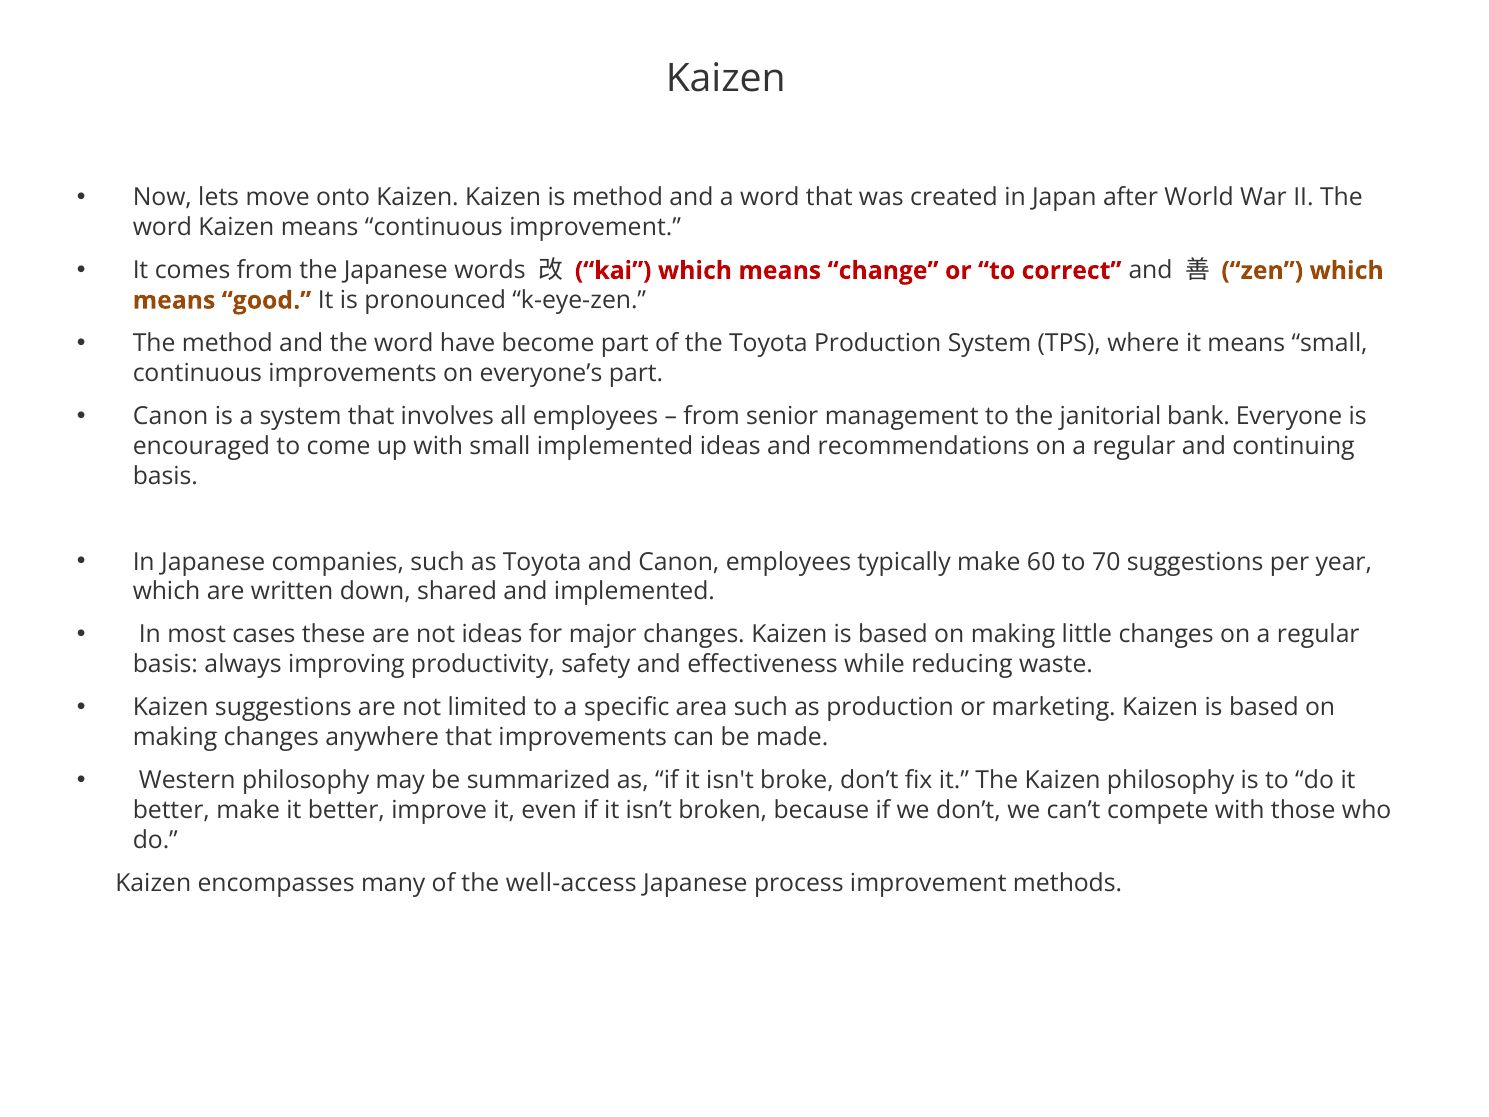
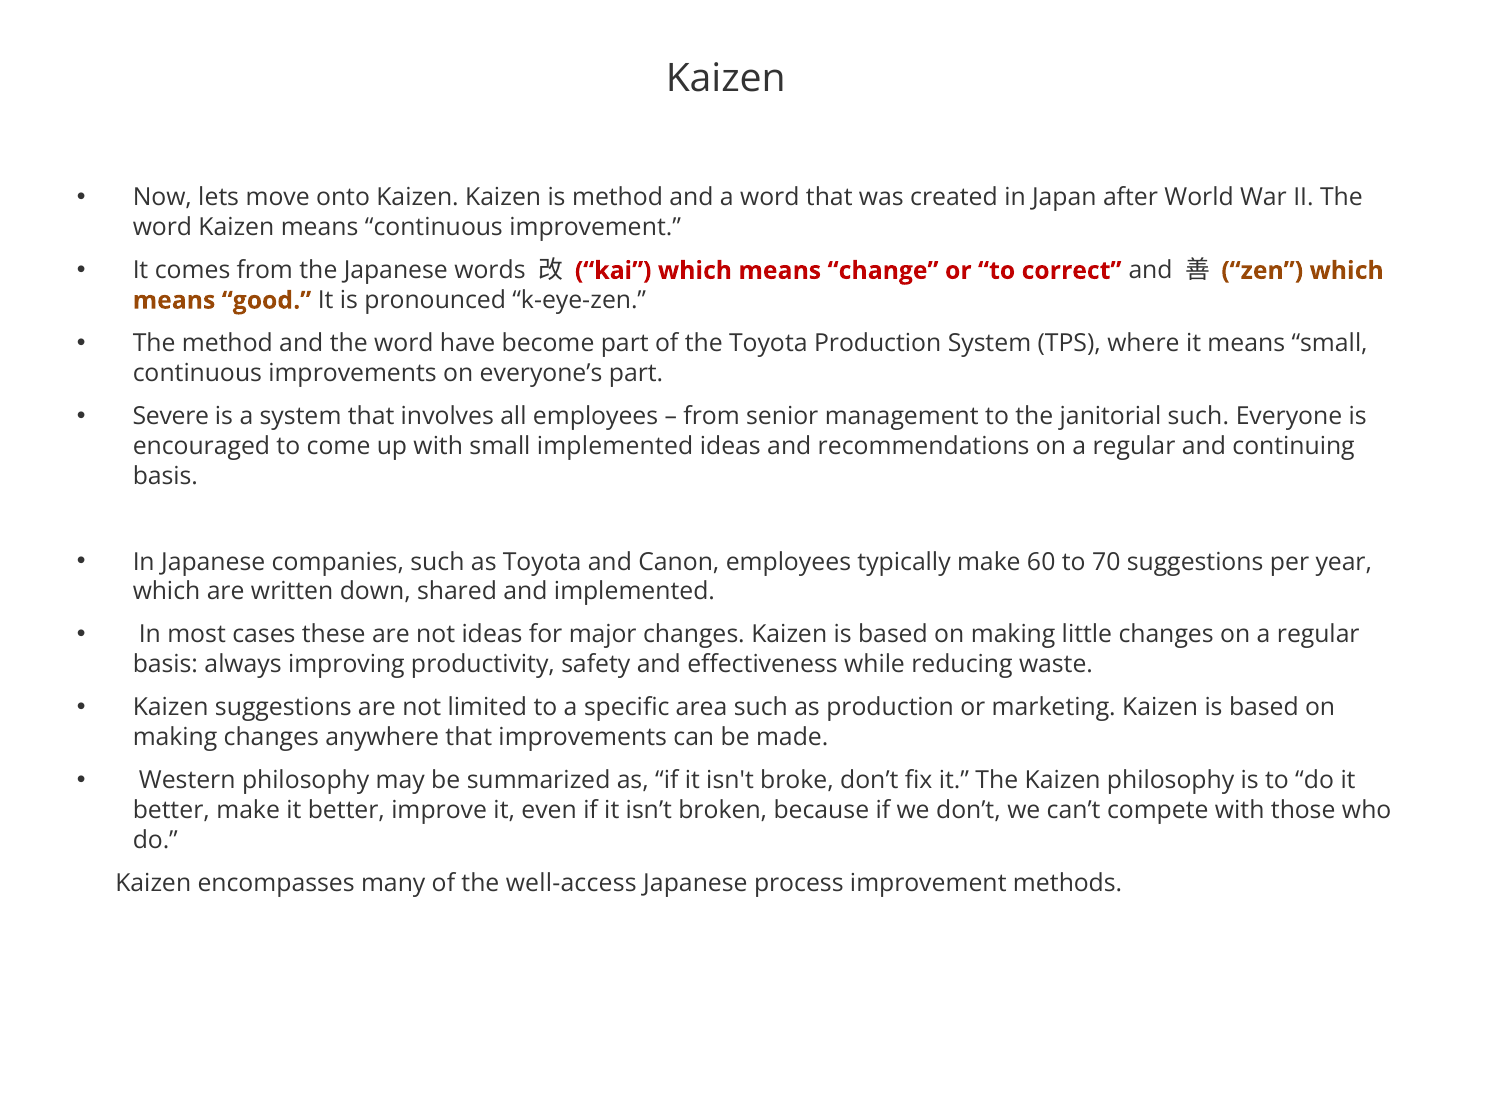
Canon: Canon -> Severe (171, 416)
janitorial bank: bank -> such (1198, 416)
